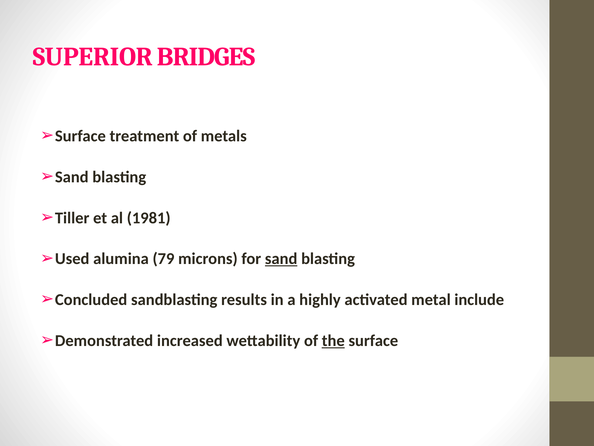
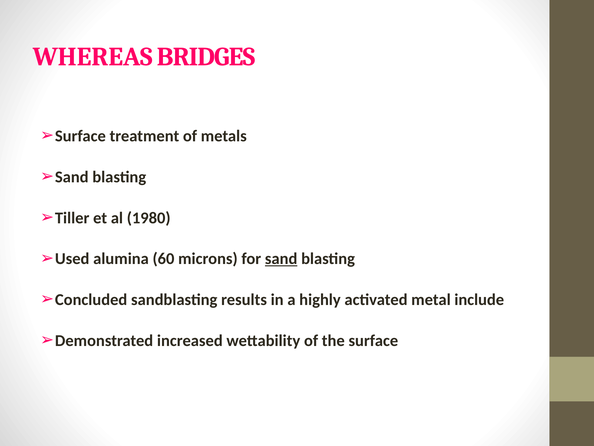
SUPERIOR: SUPERIOR -> WHEREAS (93, 57)
1981: 1981 -> 1980 (149, 218)
79: 79 -> 60 (163, 259)
the underline: present -> none (333, 340)
